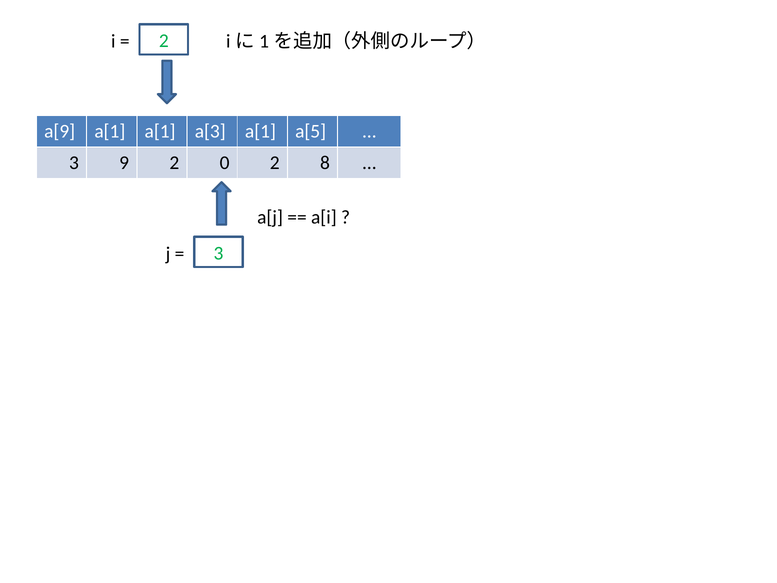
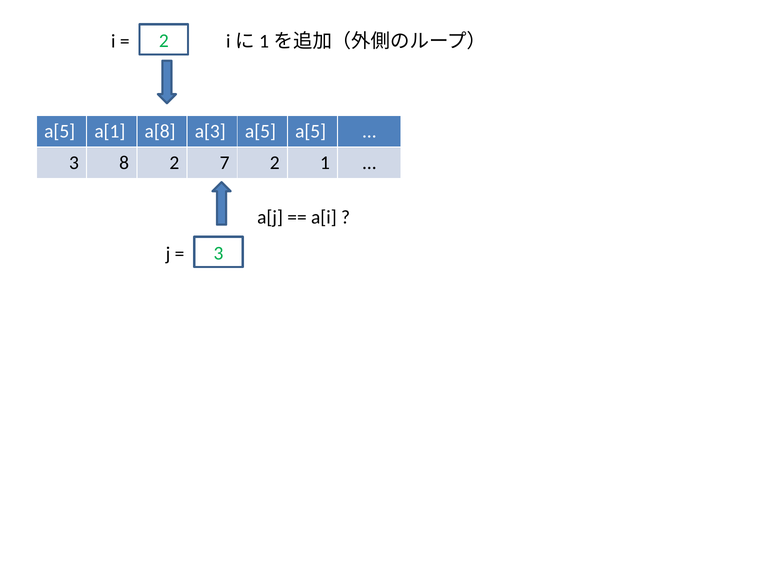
a[9: a[9 -> a[5 (60, 131)
a[1 a[1: a[1 -> a[8 (160, 131)
a[3 a[1: a[1 -> a[5 (260, 131)
9: 9 -> 8 (124, 163)
0: 0 -> 7 (225, 163)
8: 8 -> 1 (325, 163)
